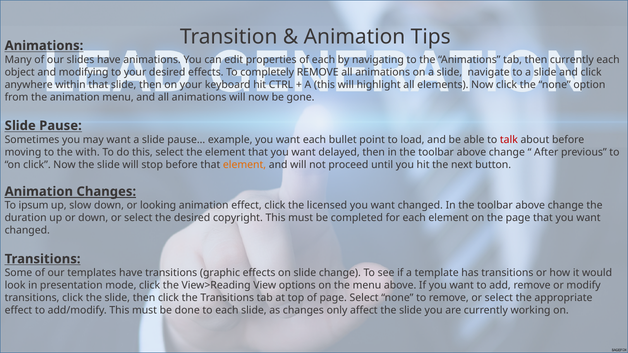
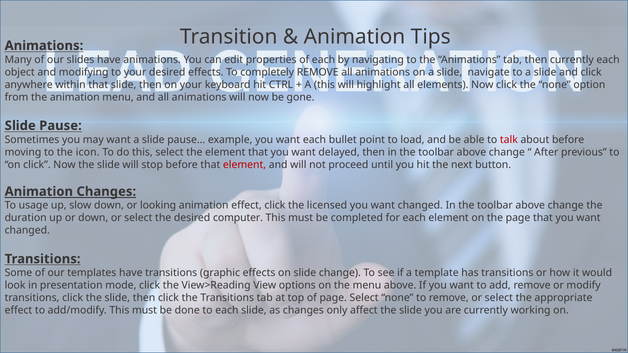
with: with -> icon (88, 152)
element colour: orange -> red (245, 165)
ipsum: ipsum -> usage (33, 206)
copyright: copyright -> computer (238, 218)
